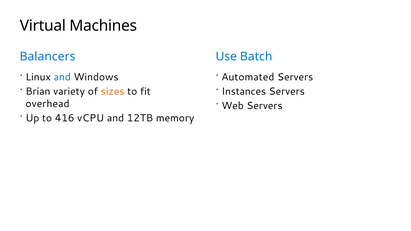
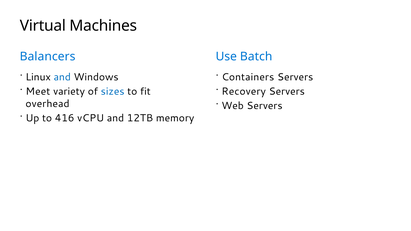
Automated: Automated -> Containers (248, 77)
Brian: Brian -> Meet (38, 92)
sizes colour: orange -> blue (113, 92)
Instances: Instances -> Recovery (244, 92)
